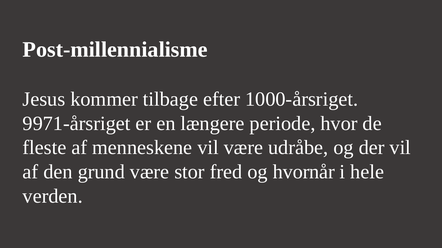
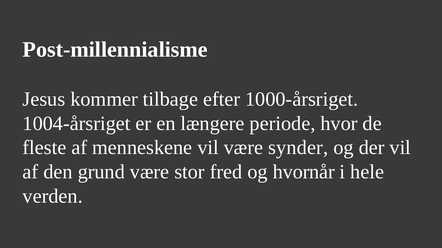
9971-årsriget: 9971-årsriget -> 1004-årsriget (77, 124)
udråbe: udråbe -> synder (298, 148)
